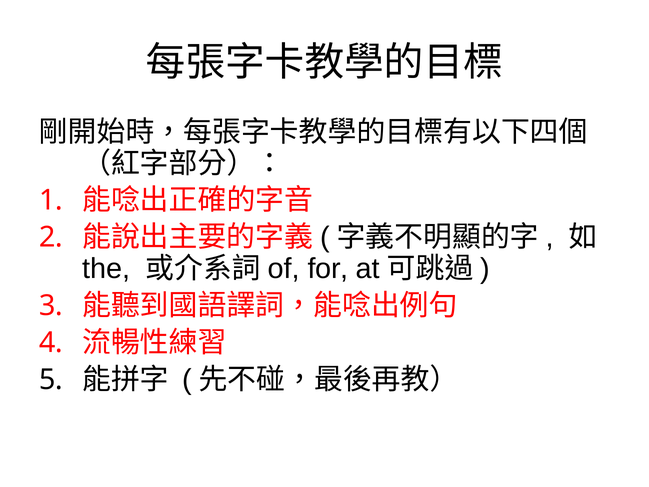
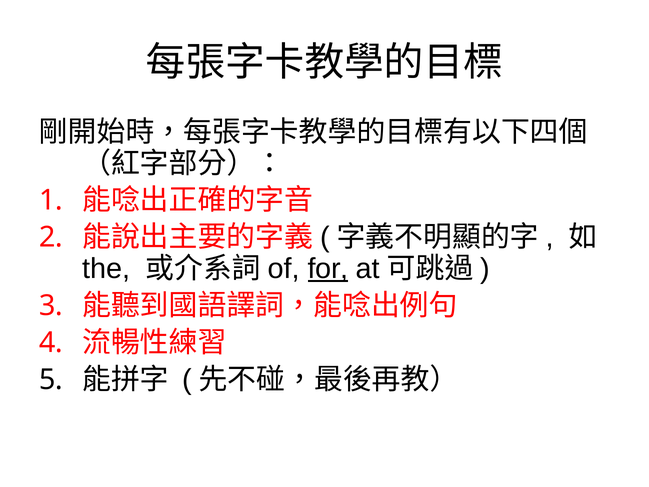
for underline: none -> present (328, 268)
